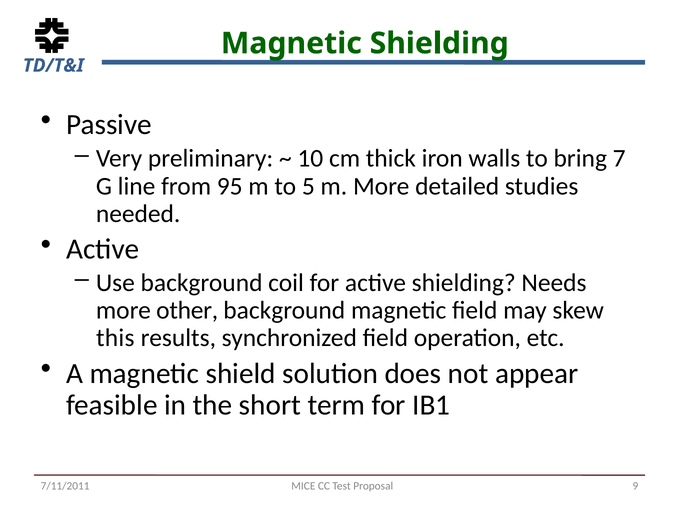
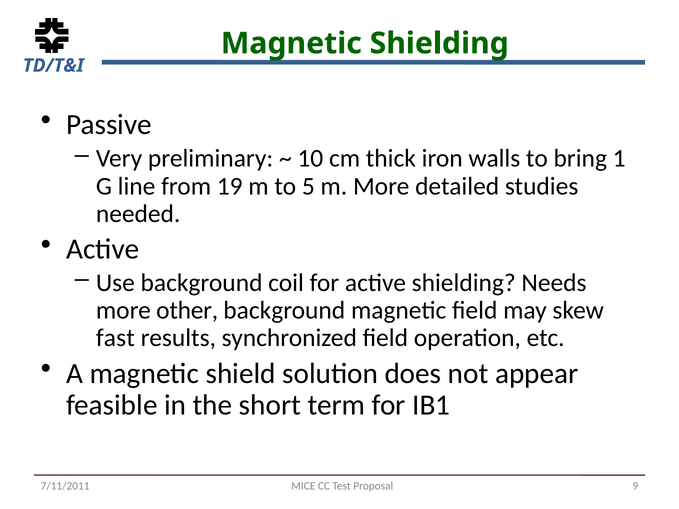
7: 7 -> 1 (619, 159)
95: 95 -> 19 (230, 186)
this: this -> fast (115, 338)
